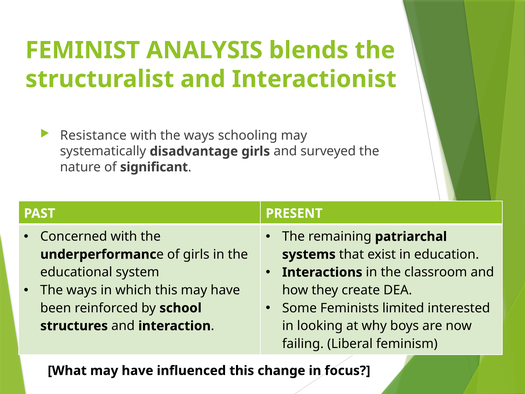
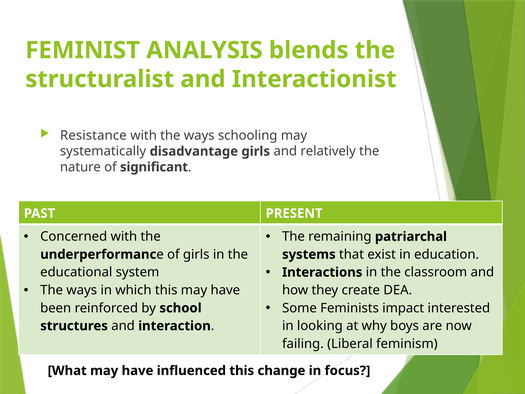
surveyed: surveyed -> relatively (328, 151)
limited: limited -> impact (403, 308)
